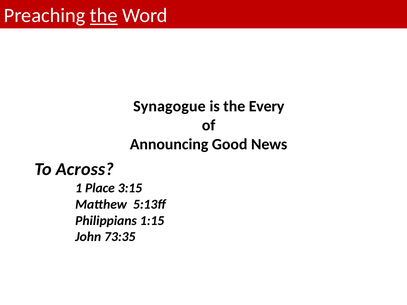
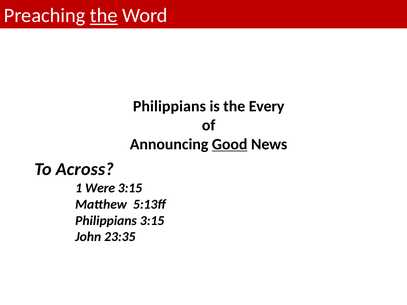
Synagogue: Synagogue -> Philippians (169, 106)
Good underline: none -> present (230, 144)
Place: Place -> Were (100, 188)
Philippians 1:15: 1:15 -> 3:15 (152, 221)
73:35: 73:35 -> 23:35 (120, 237)
